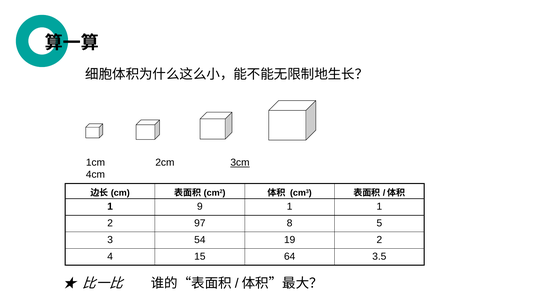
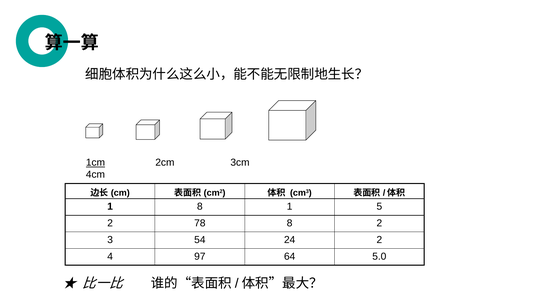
1cm underline: none -> present (95, 163)
3cm underline: present -> none (240, 163)
1 9: 9 -> 8 (200, 207)
1 1: 1 -> 5 (379, 207)
97: 97 -> 78 (200, 223)
8 5: 5 -> 2 (379, 223)
19: 19 -> 24 (290, 240)
15: 15 -> 97 (200, 257)
3.5: 3.5 -> 5.0 (379, 257)
